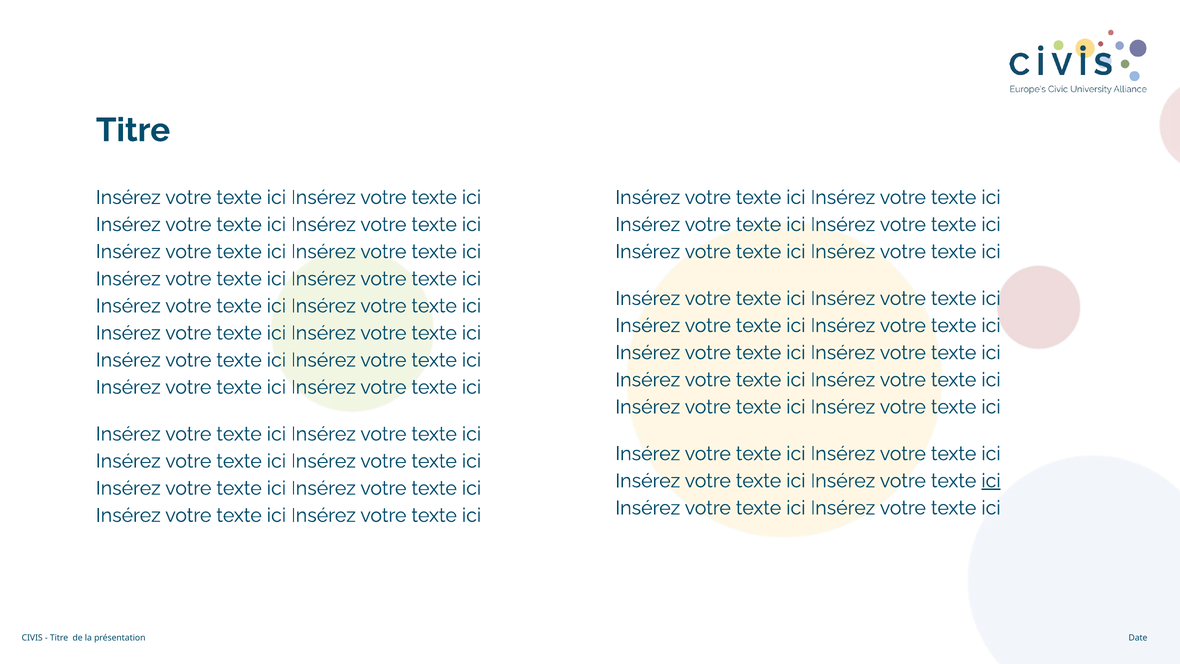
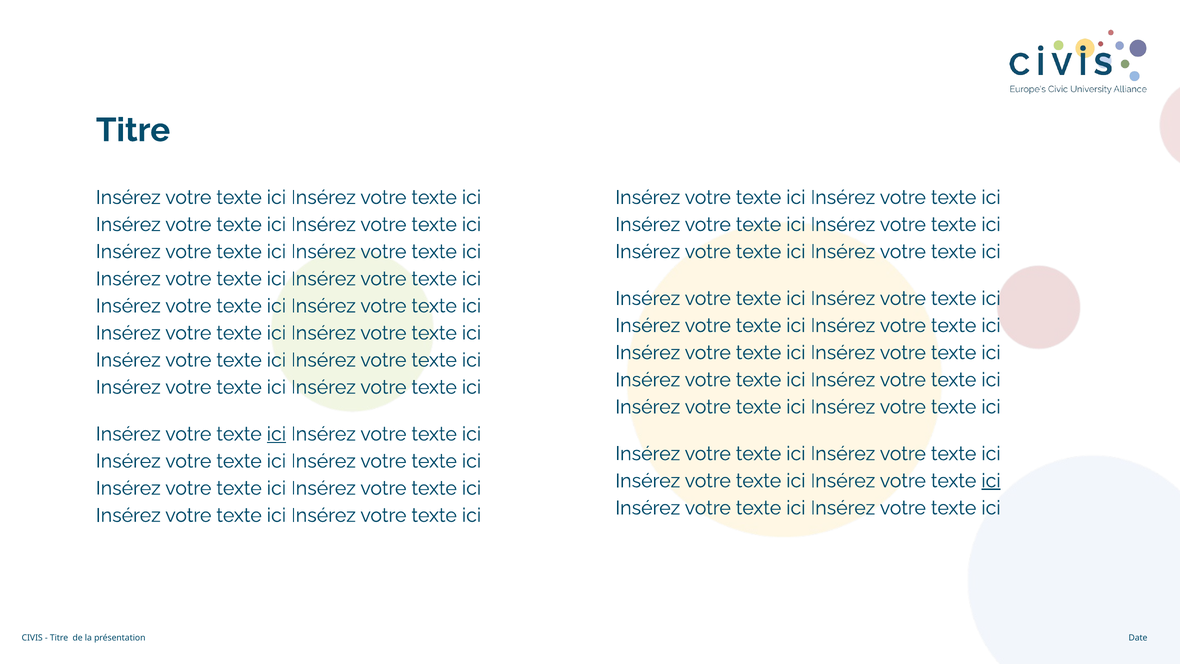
ici underline: none -> present (276, 434)
